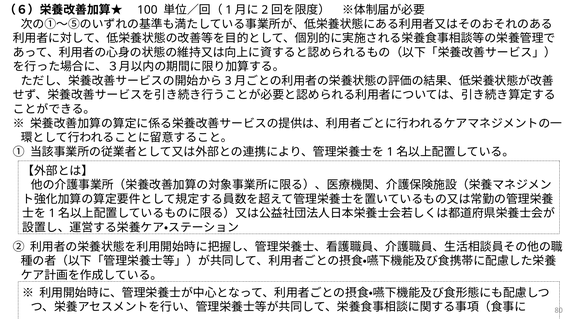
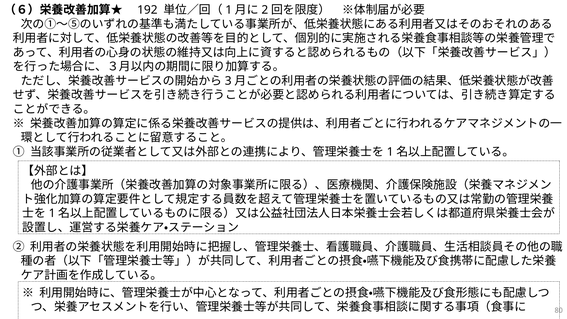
100: 100 -> 192 (147, 10)
